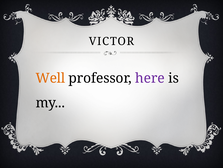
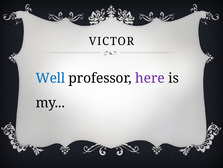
Well colour: orange -> blue (50, 78)
